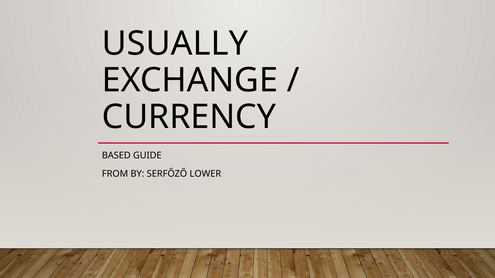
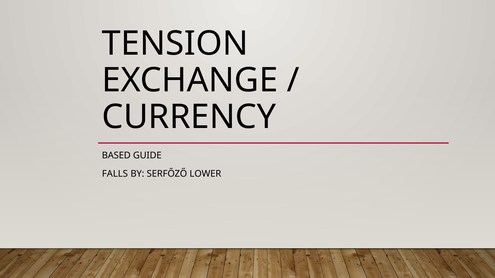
USUALLY: USUALLY -> TENSION (175, 44)
FROM: FROM -> FALLS (115, 174)
